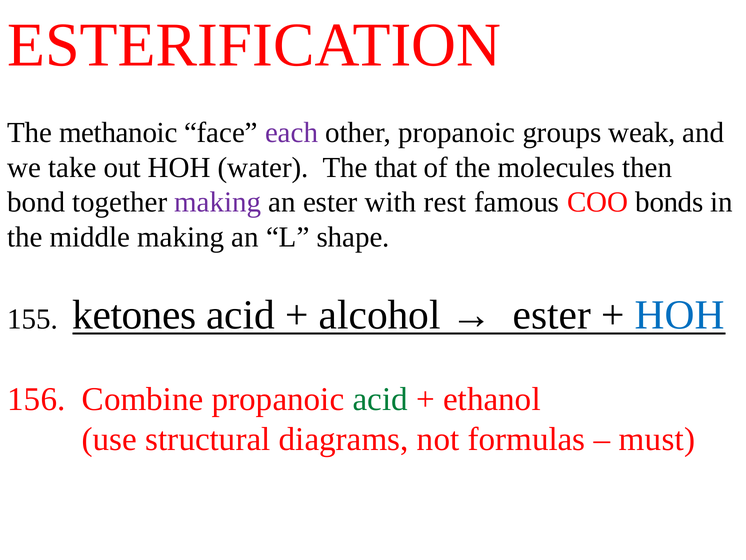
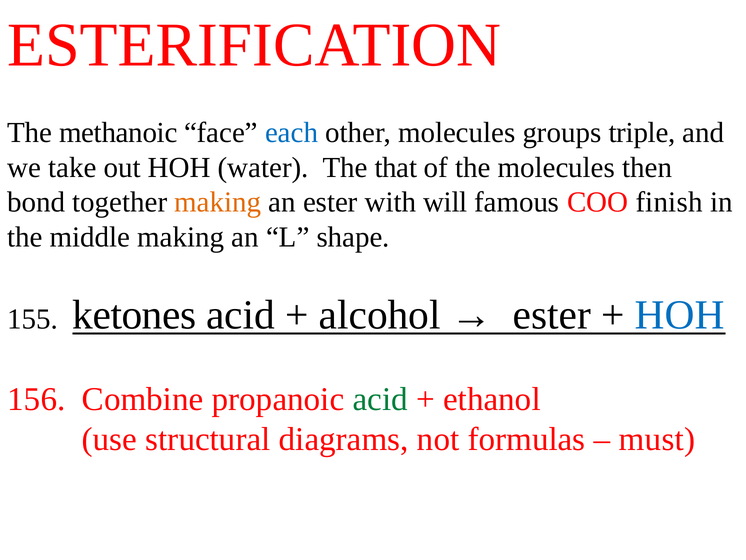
each colour: purple -> blue (292, 133)
other propanoic: propanoic -> molecules (457, 133)
weak: weak -> triple (642, 133)
making colour: purple -> orange (218, 202)
rest: rest -> will (445, 202)
bonds: bonds -> finish (669, 202)
